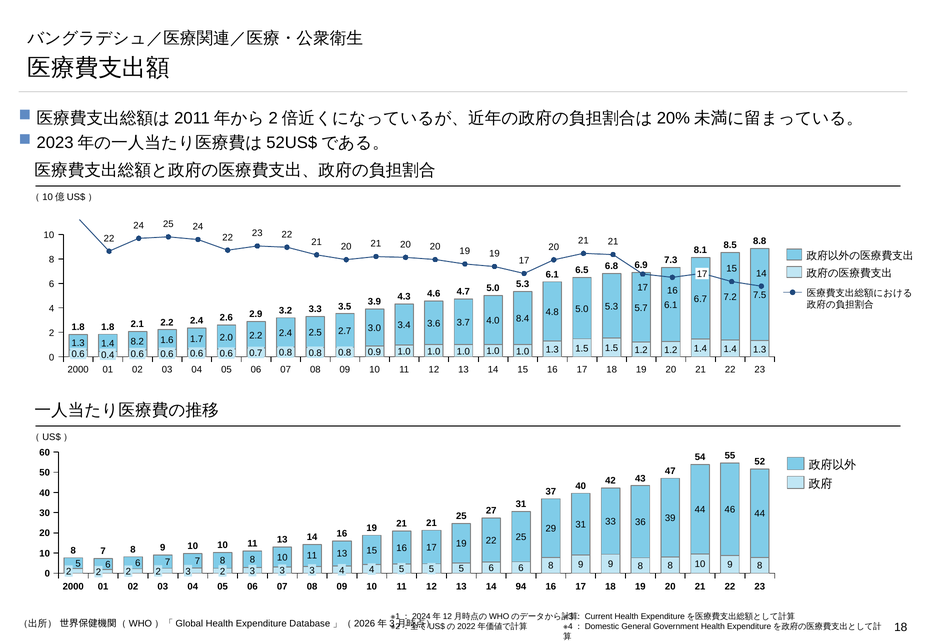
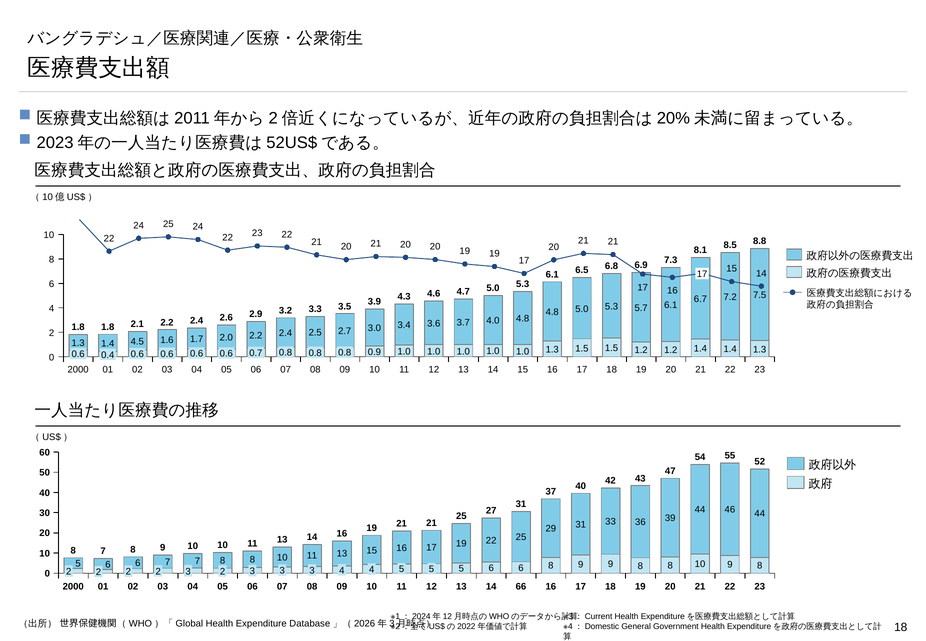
8.4: 8.4 -> 4.8 (523, 319)
8.2: 8.2 -> 4.5 (137, 341)
94: 94 -> 66 (521, 587)
